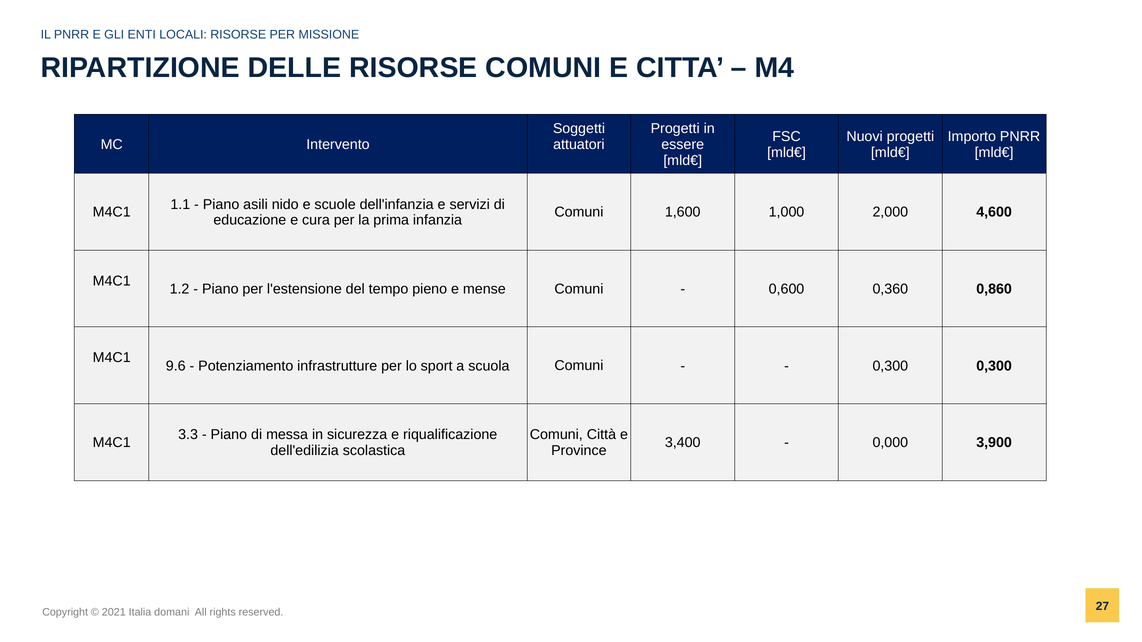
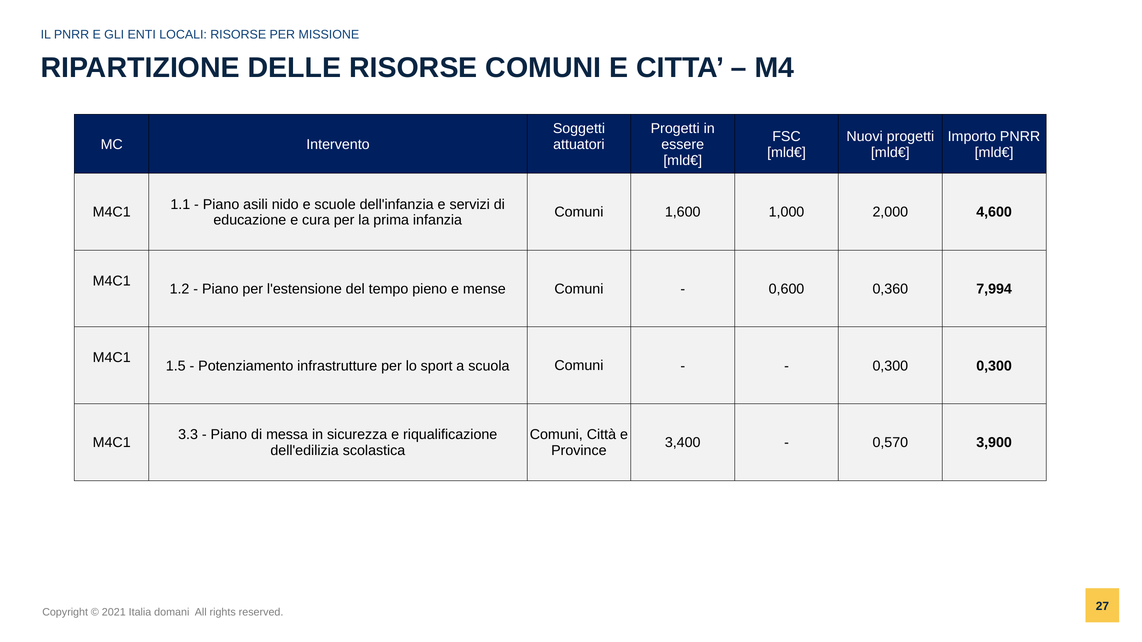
0,860: 0,860 -> 7,994 (994, 289)
9.6: 9.6 -> 1.5 (176, 366)
0,000: 0,000 -> 0,570 (890, 443)
